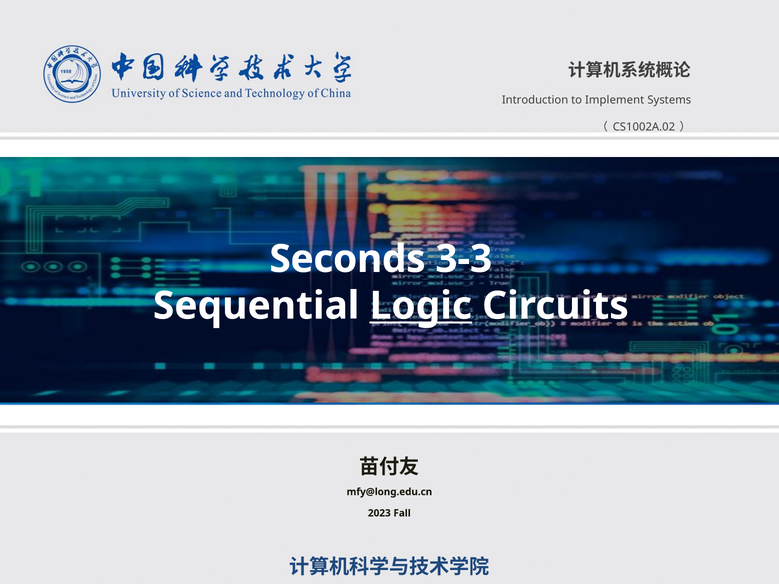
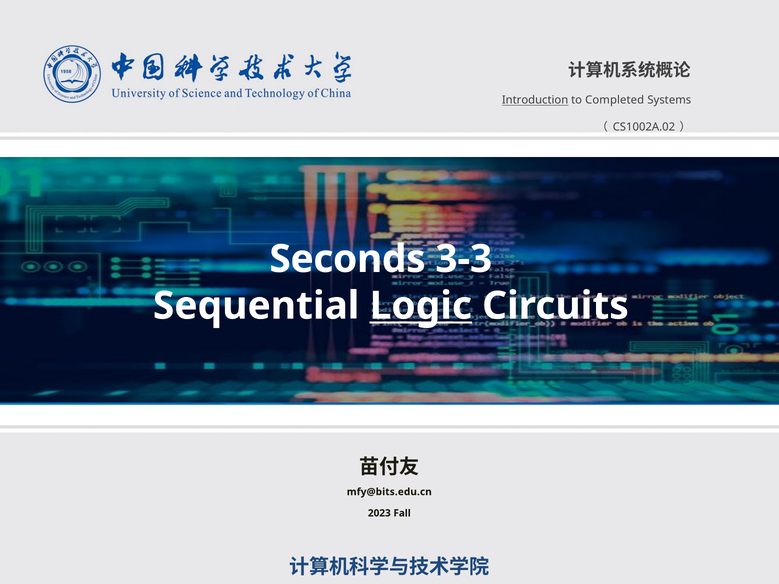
Introduction underline: none -> present (535, 100)
Implement: Implement -> Completed (615, 100)
mfy@long.edu.cn: mfy@long.edu.cn -> mfy@bits.edu.cn (389, 492)
